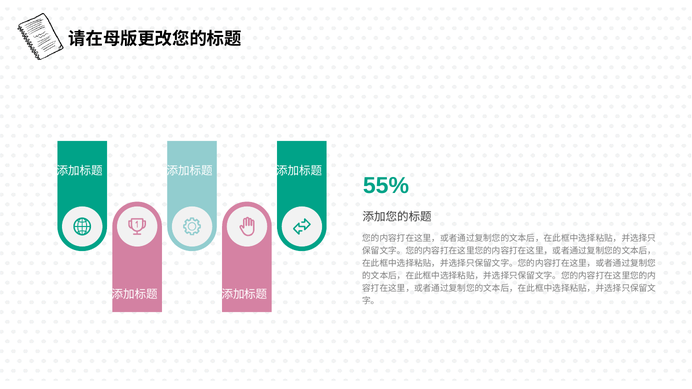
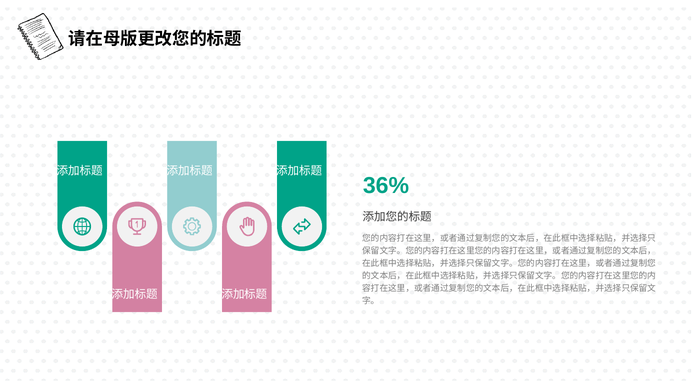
55%: 55% -> 36% (386, 186)
